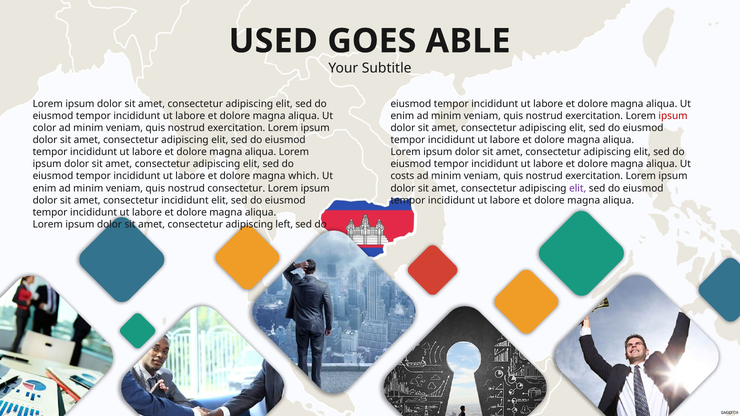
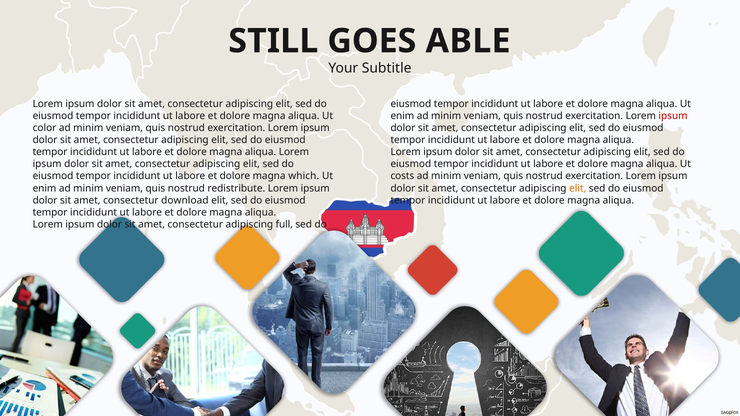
USED: USED -> STILL (273, 41)
nostrud consectetur: consectetur -> redistribute (236, 188)
elit colour: purple -> orange (578, 188)
consectetur incididunt: incididunt -> download (185, 200)
left: left -> full (284, 224)
